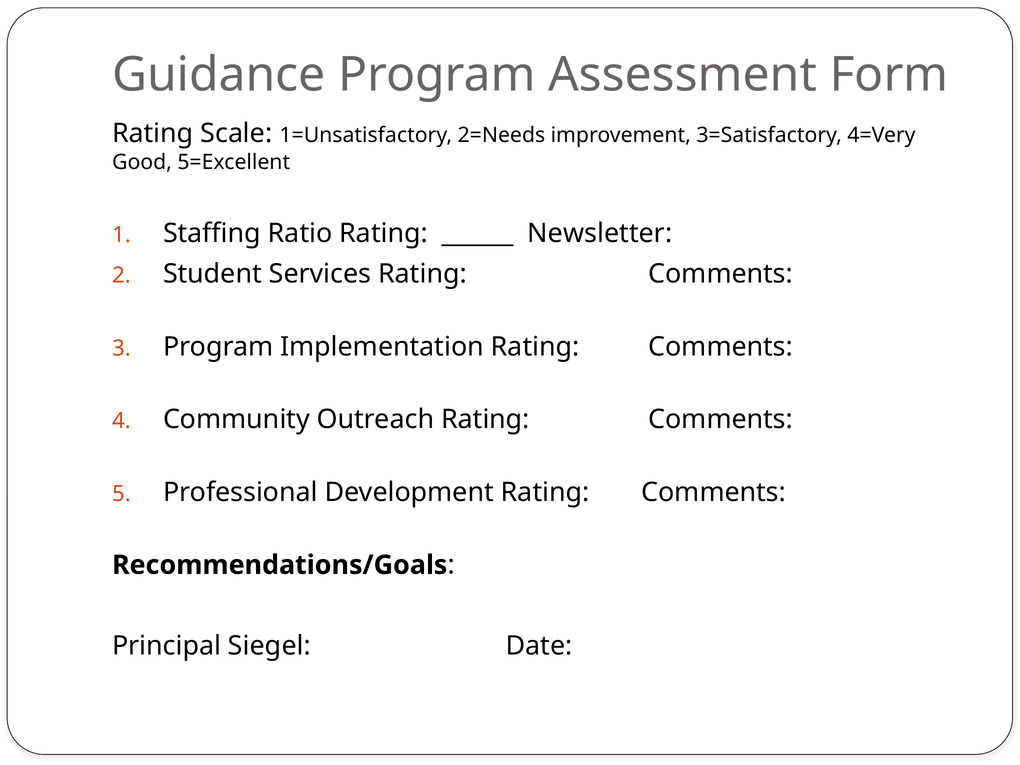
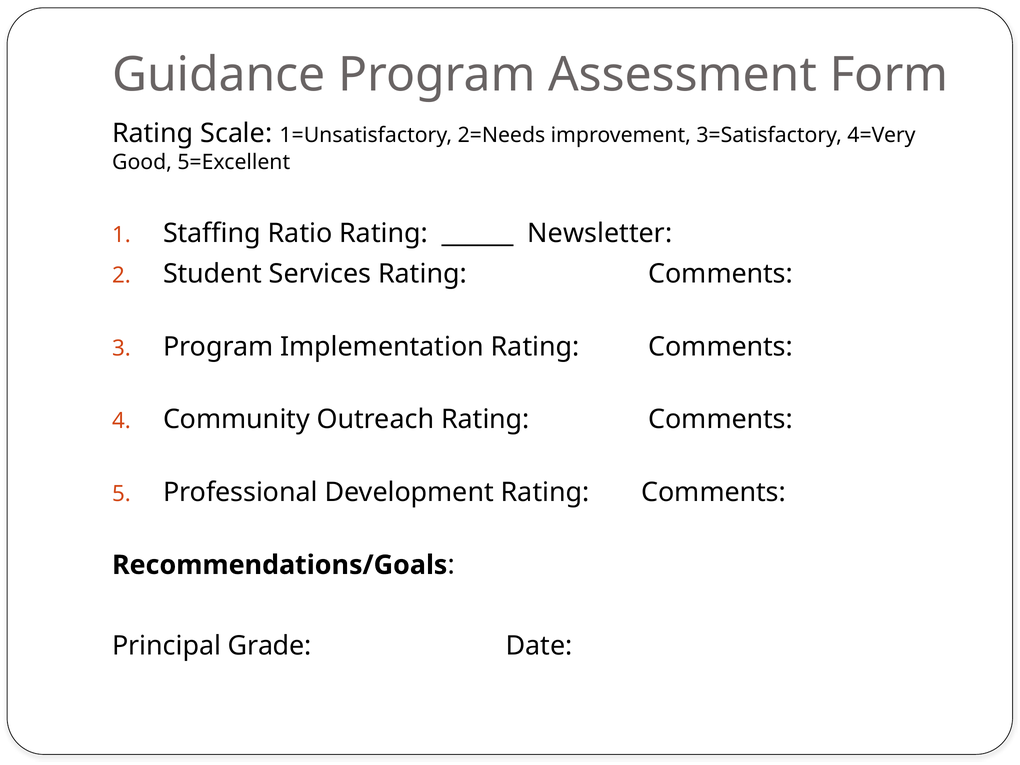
Siegel: Siegel -> Grade (270, 646)
